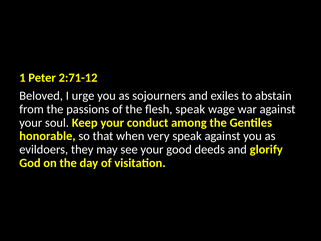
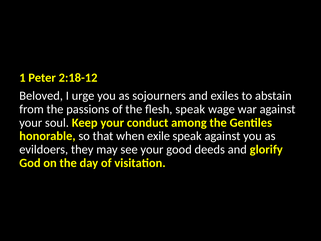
2:71-12: 2:71-12 -> 2:18-12 (78, 78)
very: very -> exile (158, 136)
